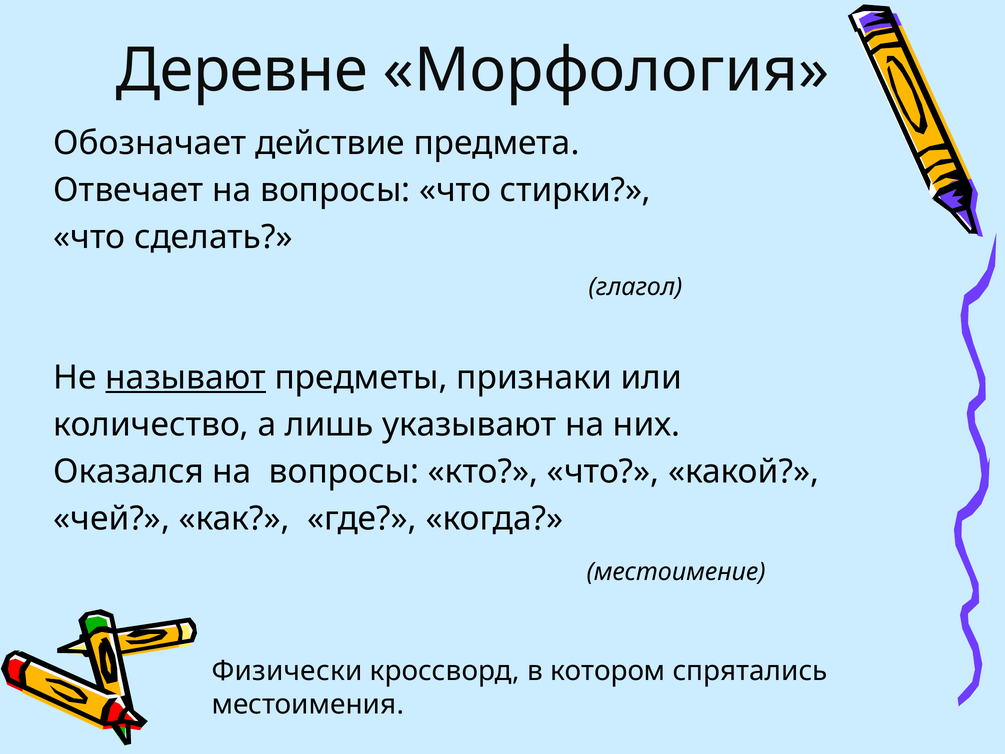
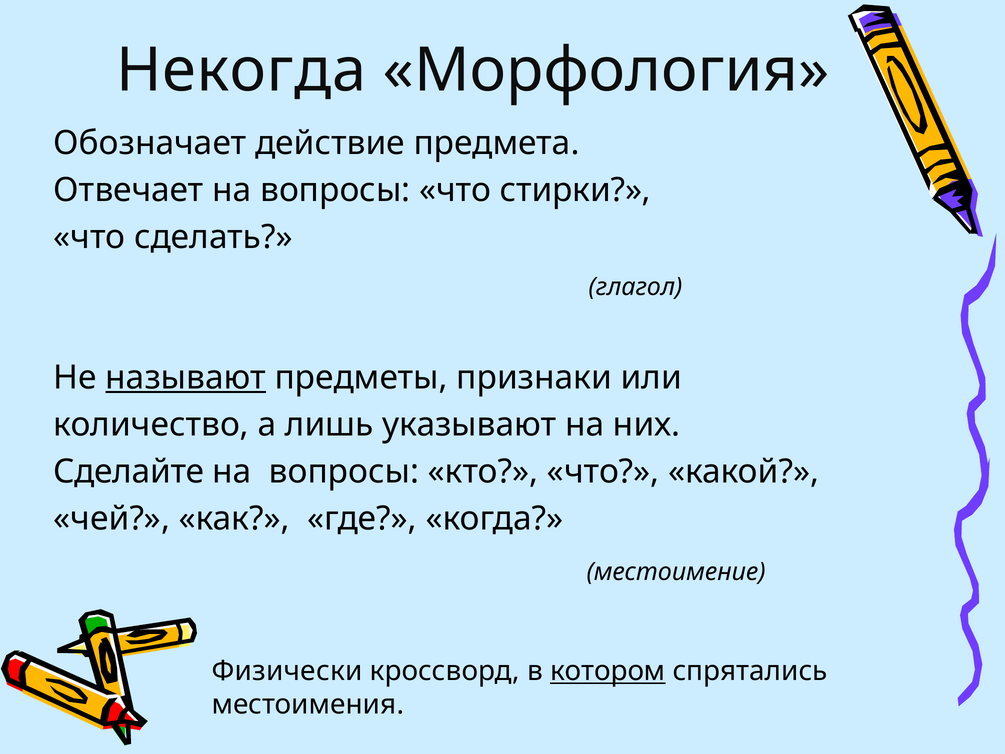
Деревне: Деревне -> Некогда (241, 70)
Оказался: Оказался -> Сделайте (129, 471)
котором underline: none -> present (608, 671)
